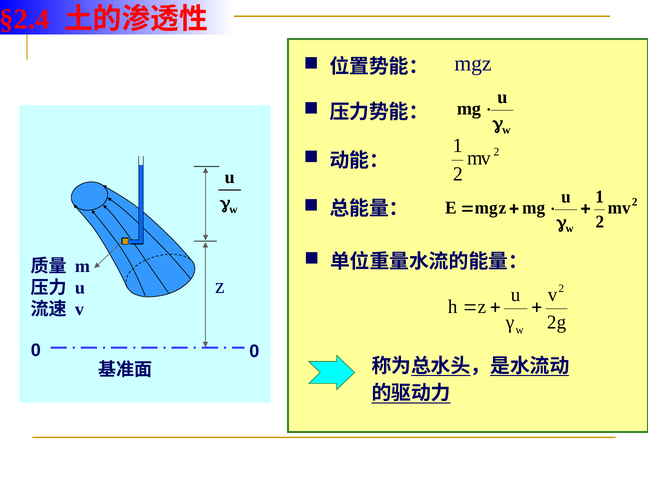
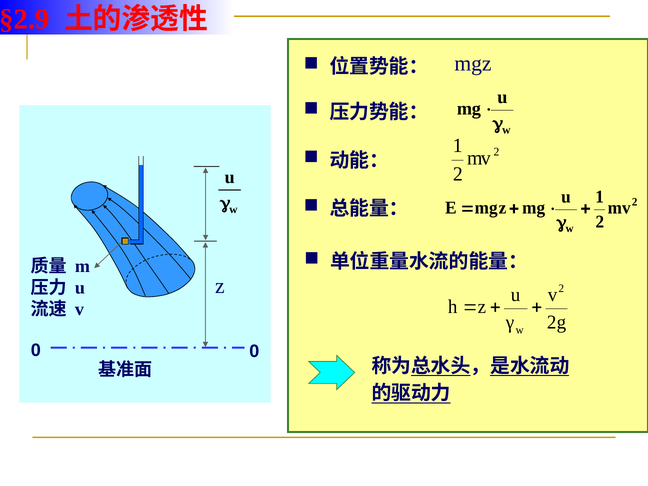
§2.4: §2.4 -> §2.9 (25, 19)
